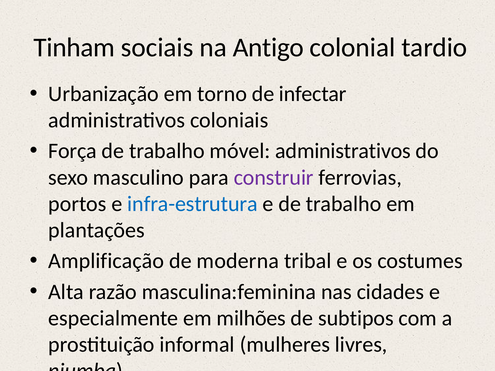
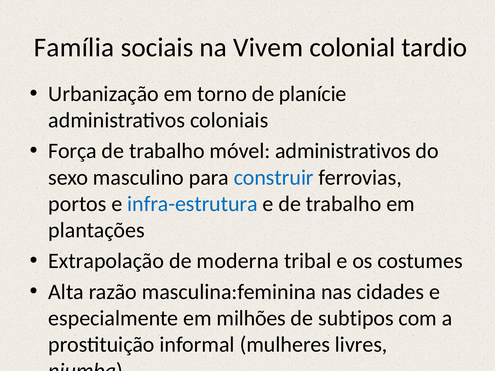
Tinham: Tinham -> Família (74, 48)
Antigo: Antigo -> Vivem (268, 48)
infectar: infectar -> planície (313, 94)
construir colour: purple -> blue (274, 178)
Amplificação: Amplificação -> Extrapolação (106, 261)
